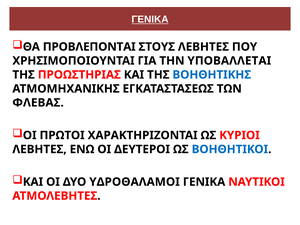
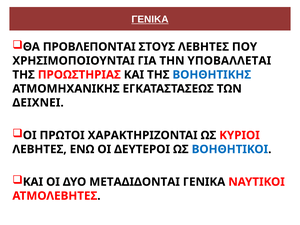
ΦΛΕΒΑΣ: ΦΛΕΒΑΣ -> ΔΕΙΧΝΕΙ (38, 103)
ΥΔΡΟΘΑΛΑΜΟΙ: ΥΔΡΟΘΑΛΑΜΟΙ -> ΜΕΤΑΔΙΔΟΝΤΑΙ (135, 182)
